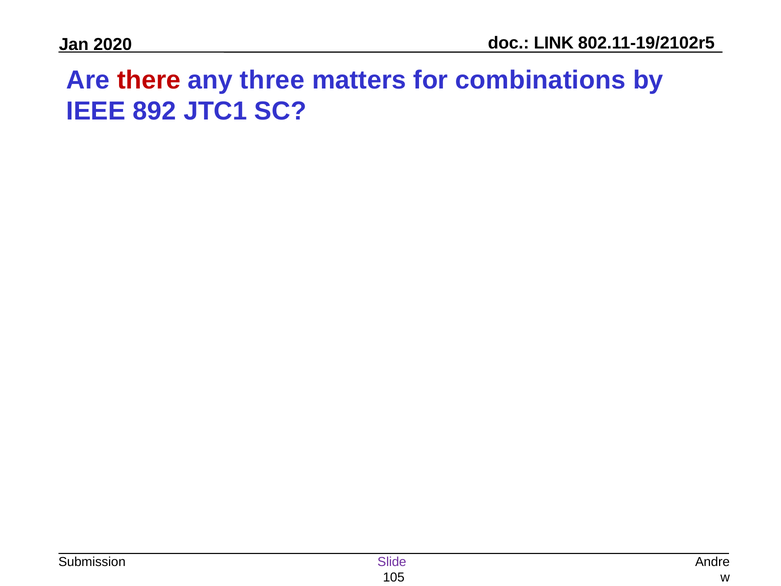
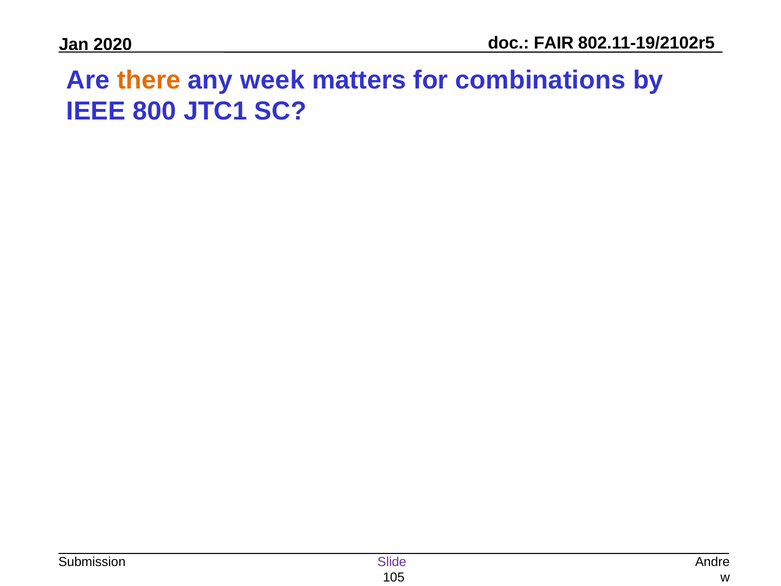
LINK: LINK -> FAIR (554, 43)
there colour: red -> orange (149, 80)
three: three -> week (272, 80)
892: 892 -> 800 (155, 111)
